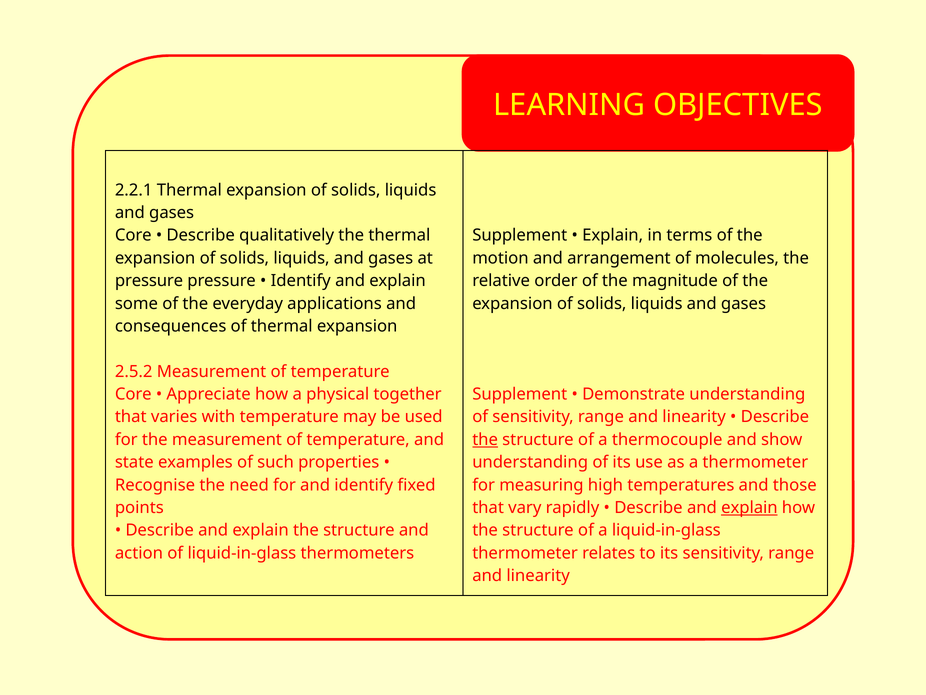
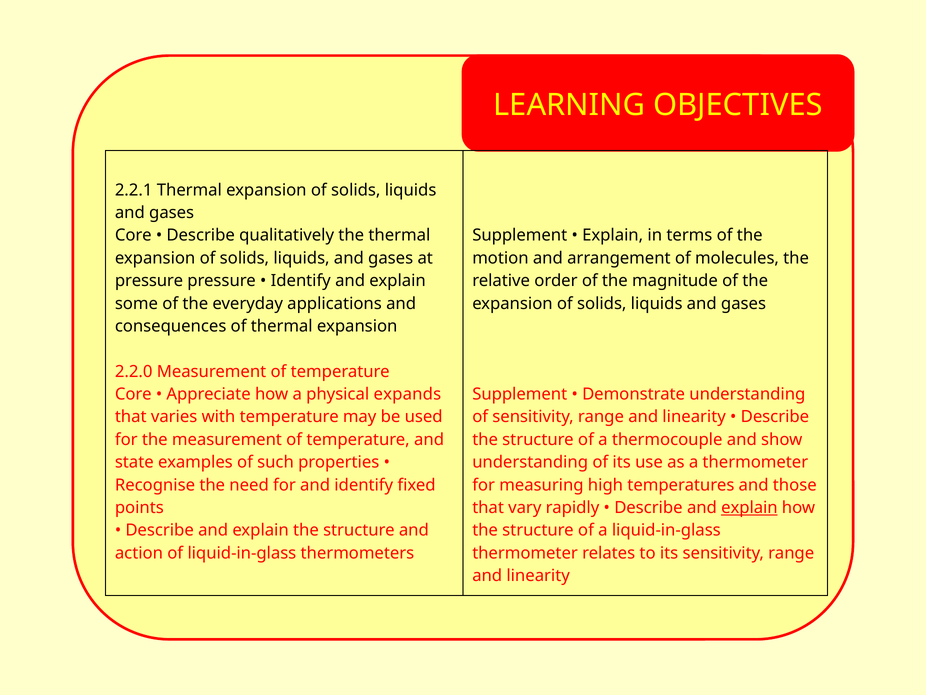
2.5.2: 2.5.2 -> 2.2.0 (134, 371)
together: together -> expands (407, 394)
the underline: present -> none (485, 439)
